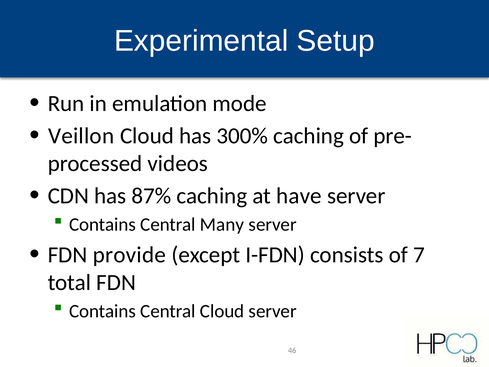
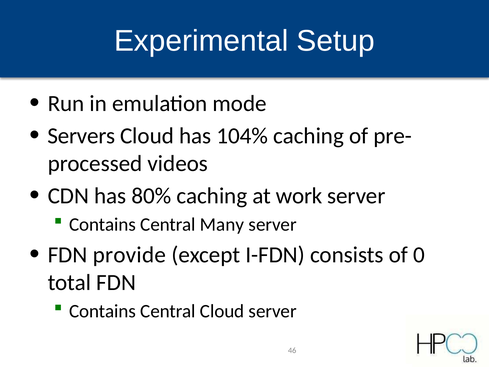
Veillon: Veillon -> Servers (81, 136)
300%: 300% -> 104% (242, 136)
87%: 87% -> 80% (151, 196)
have: have -> work (299, 196)
7: 7 -> 0 (419, 255)
